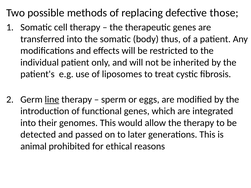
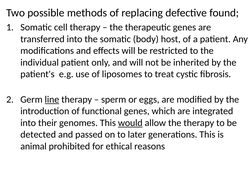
those: those -> found (224, 13)
thus: thus -> host (171, 39)
would underline: none -> present (130, 123)
